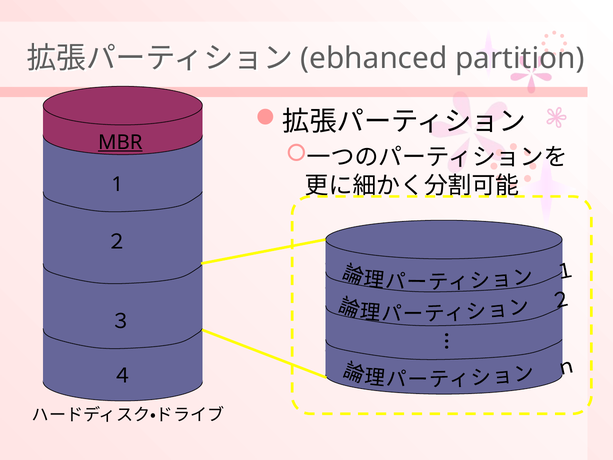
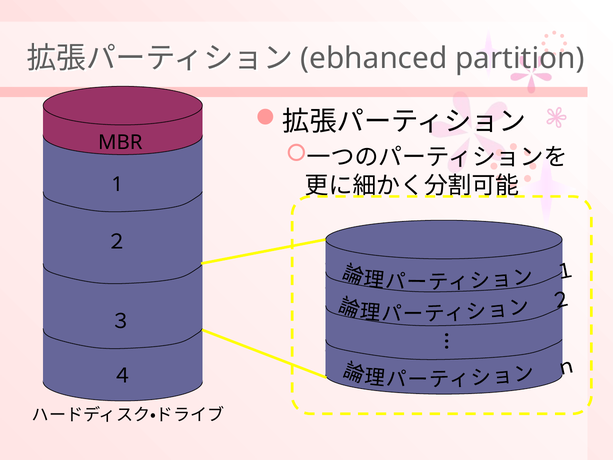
MBR underline: present -> none (120, 142)
